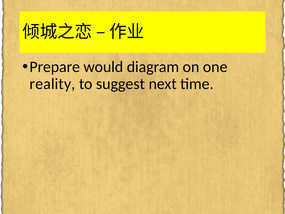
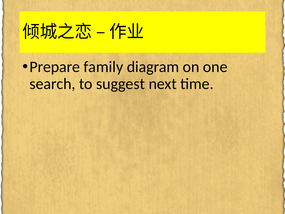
would: would -> family (103, 67)
reality: reality -> search (53, 84)
